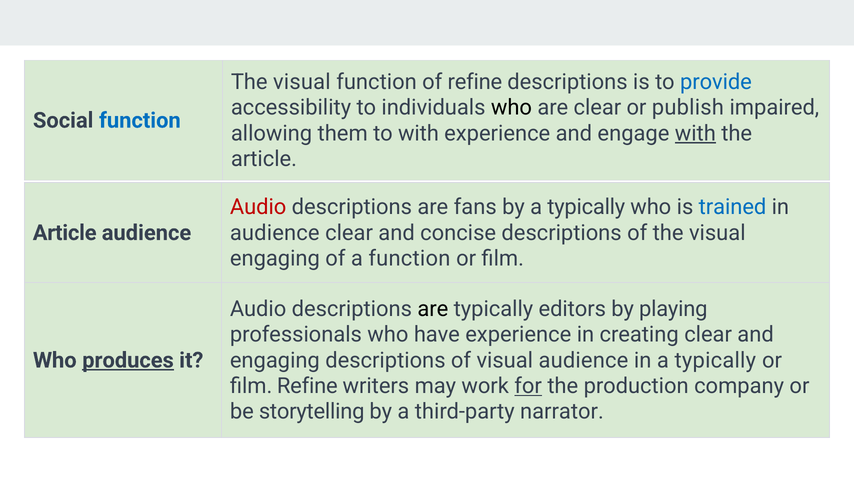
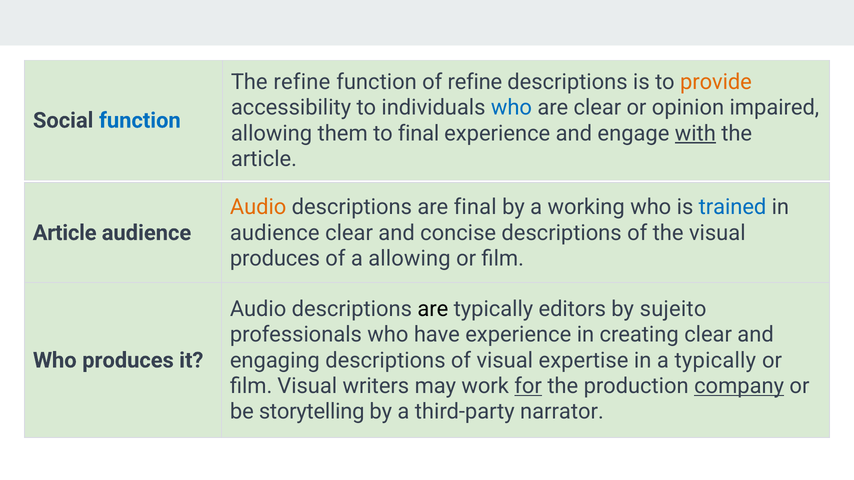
visual: visual -> refine (302, 82)
provide colour: blue -> orange (716, 82)
who colour: black -> blue (511, 108)
publish: publish -> opinion (688, 108)
to with: with -> final (419, 133)
Audio colour: red -> orange (258, 207)
are fans: fans -> final (475, 207)
by a typically: typically -> working (586, 207)
engaging: engaging -> produces (275, 259)
a function: function -> allowing (409, 259)
playing: playing -> sujeito (673, 309)
visual audience: audience -> expertise (584, 361)
produces underline: present -> none (128, 361)
film Refine: Refine -> Visual (307, 386)
company underline: none -> present (739, 386)
